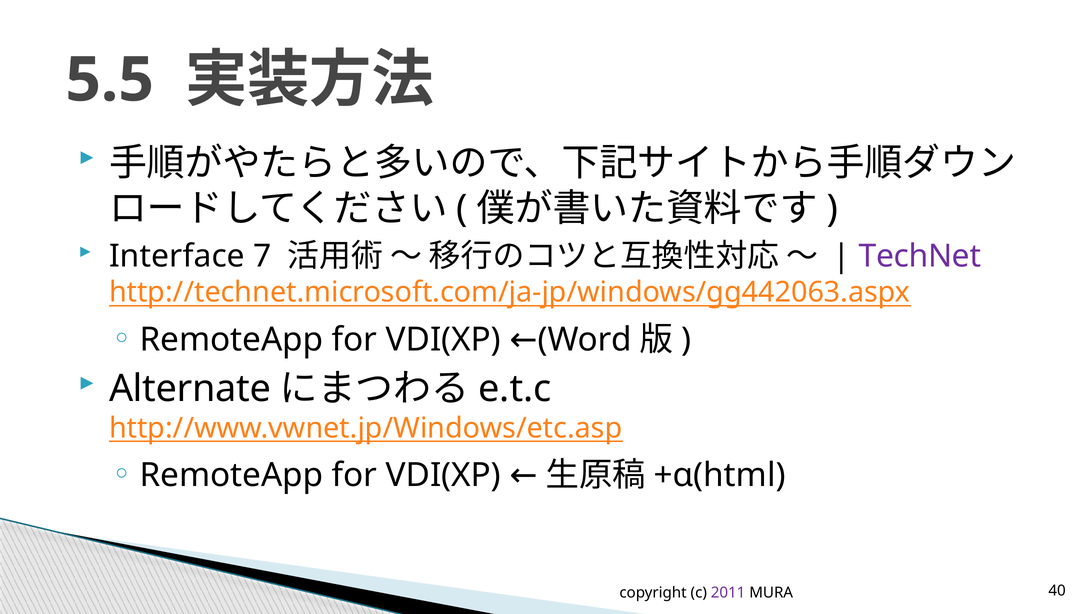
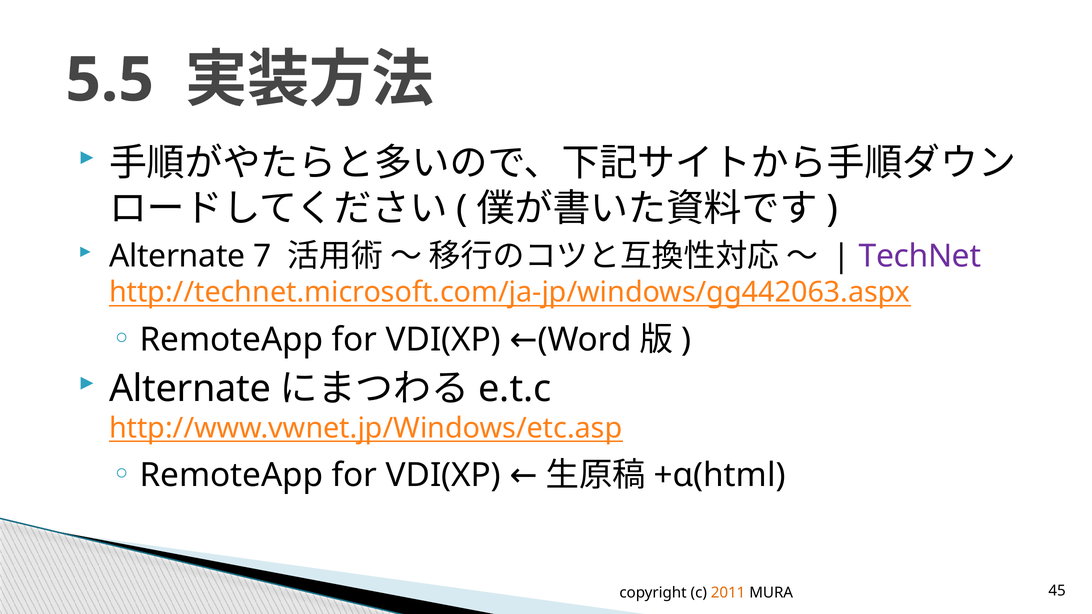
Interface: Interface -> Alternate (177, 256)
2011 colour: purple -> orange (728, 593)
40: 40 -> 45 (1057, 591)
